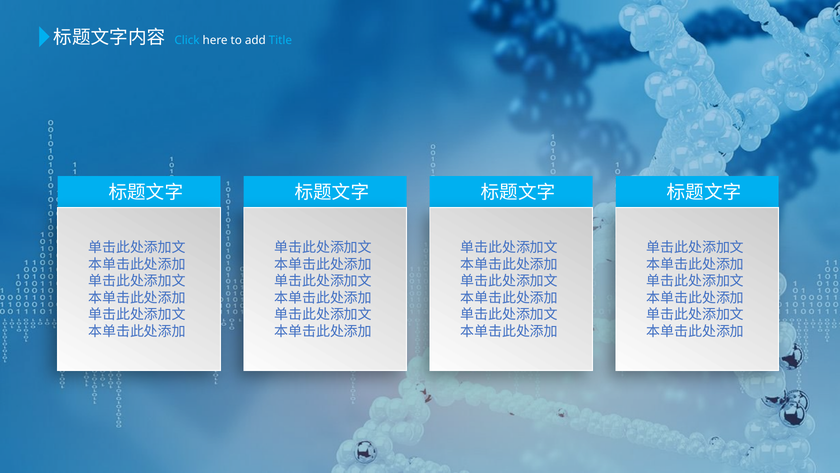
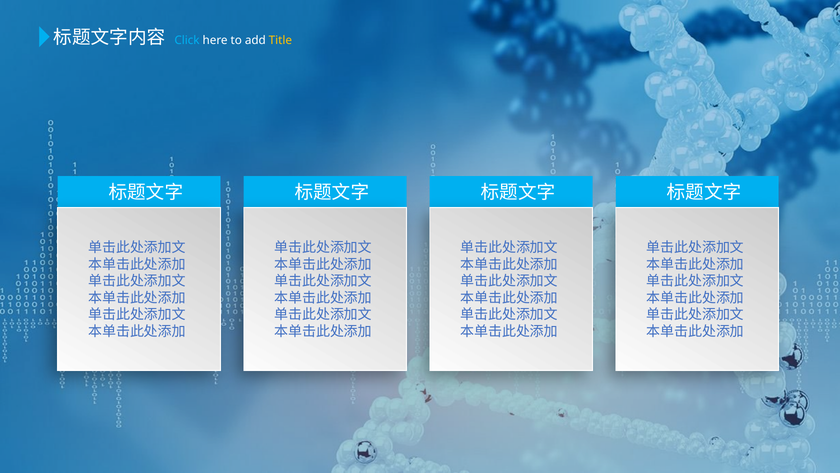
Title colour: light blue -> yellow (280, 41)
